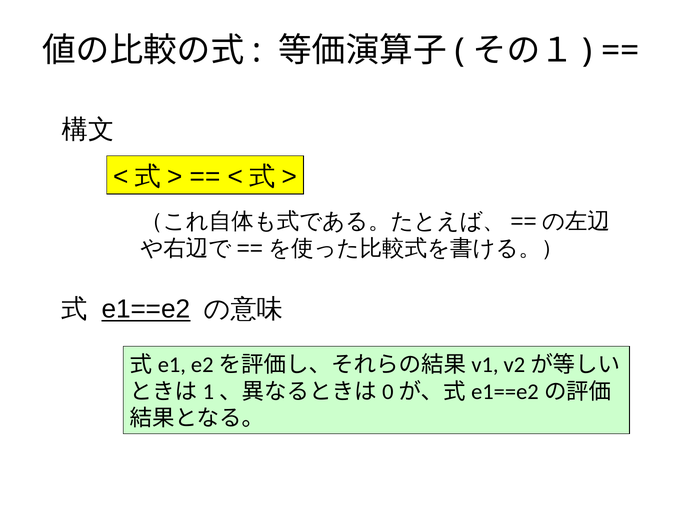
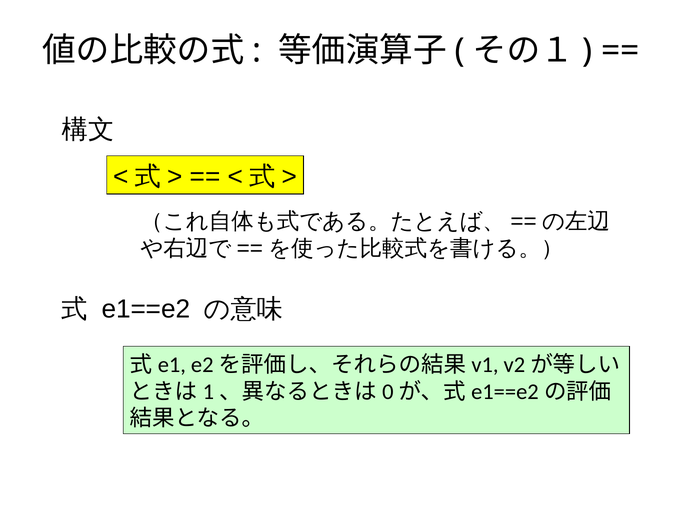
e1==e2 underline: present -> none (146, 310)
